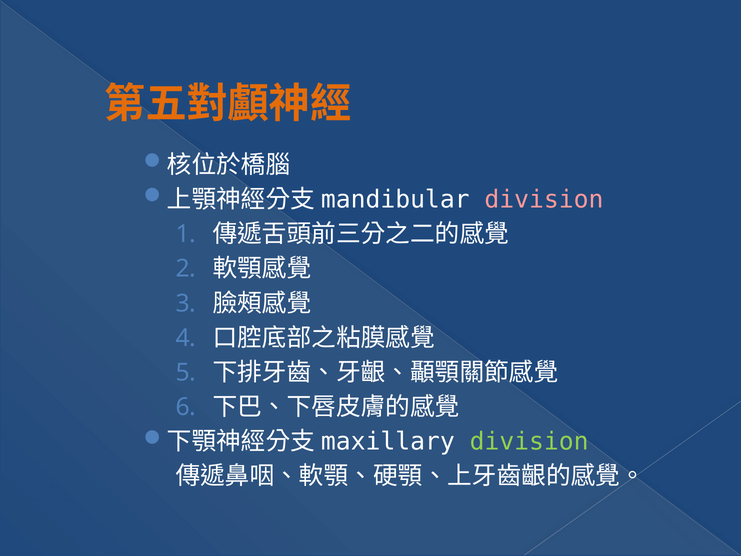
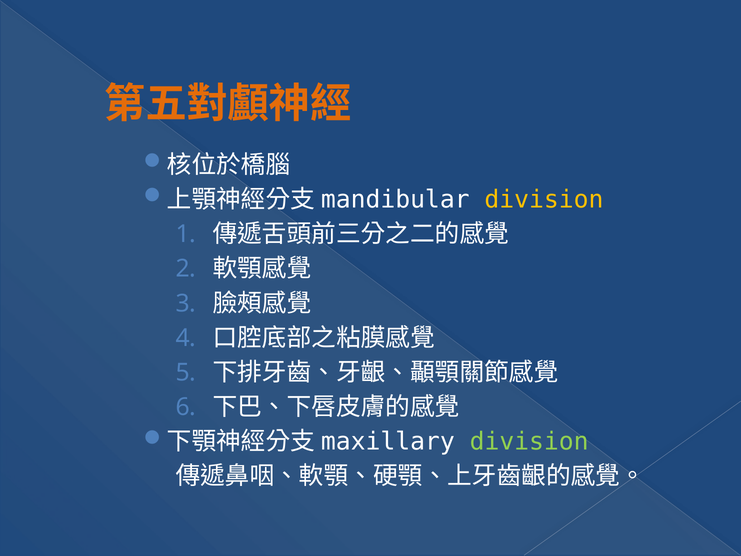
division colour: pink -> yellow (544, 200)
